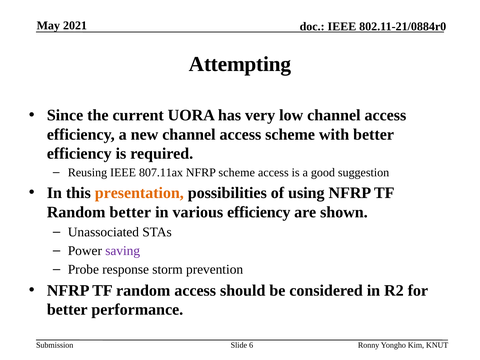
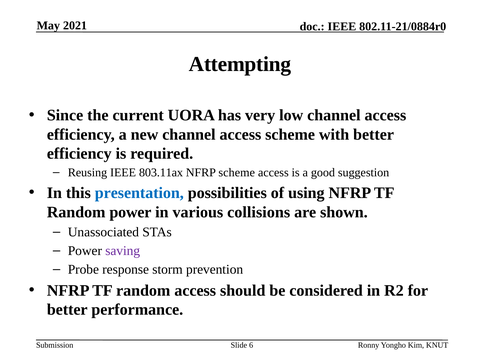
807.11ax: 807.11ax -> 803.11ax (161, 173)
presentation colour: orange -> blue (139, 193)
Random better: better -> power (130, 212)
various efficiency: efficiency -> collisions (259, 212)
